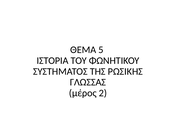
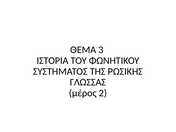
5: 5 -> 3 (101, 50)
